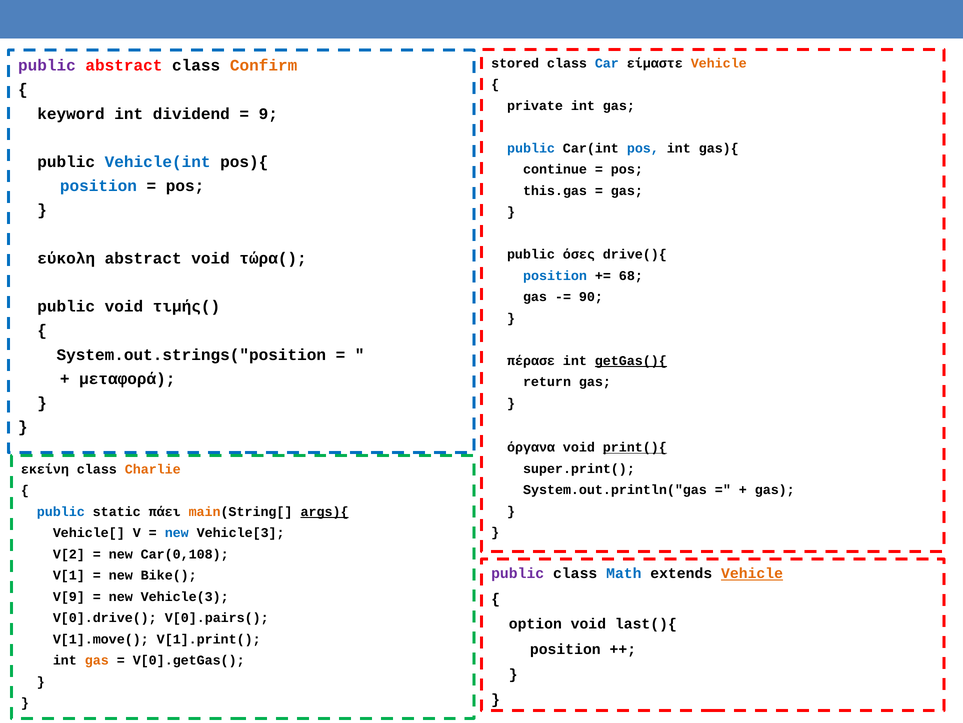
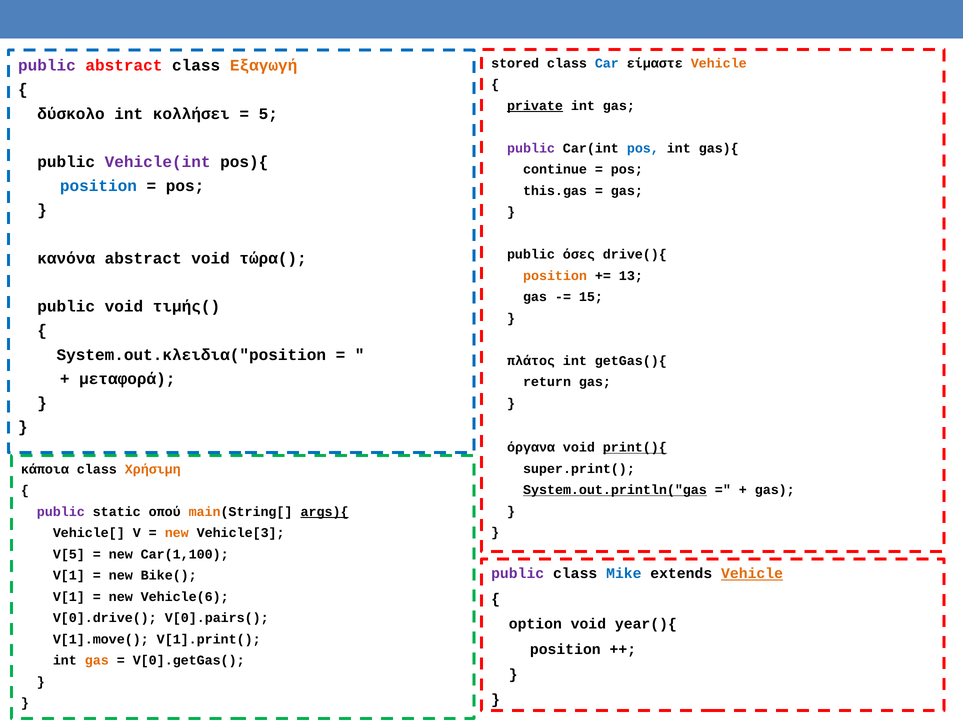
Confirm: Confirm -> Εξαγωγή (264, 66)
private underline: none -> present (535, 106)
keyword: keyword -> δύσκολο (71, 114)
dividend: dividend -> κολλήσει (191, 114)
9: 9 -> 5 (268, 114)
public colour: blue -> purple (531, 148)
Vehicle(int colour: blue -> purple (158, 162)
εύκολη: εύκολη -> κανόνα (66, 258)
position colour: blue -> orange (555, 275)
68: 68 -> 13 (631, 275)
90: 90 -> 15 (591, 297)
System.out.strings("position: System.out.strings("position -> System.out.κλειδια("position (191, 354)
πέρασε: πέρασε -> πλάτος (531, 360)
getGas(){ underline: present -> none (631, 360)
εκείνη: εκείνη -> κάποια (45, 469)
Charlie: Charlie -> Χρήσιμη (153, 469)
System.out.println("gas underline: none -> present (615, 489)
public colour: blue -> purple (61, 511)
πάει: πάει -> οπού (165, 511)
new colour: blue -> orange (177, 532)
V[2: V[2 -> V[5 (69, 554)
Car(0,108: Car(0,108 -> Car(1,100 (185, 554)
Math: Math -> Mike (624, 573)
V[9: V[9 -> V[1 (69, 596)
Vehicle(3: Vehicle(3 -> Vehicle(6 (185, 596)
last(){: last(){ -> year(){ (646, 623)
